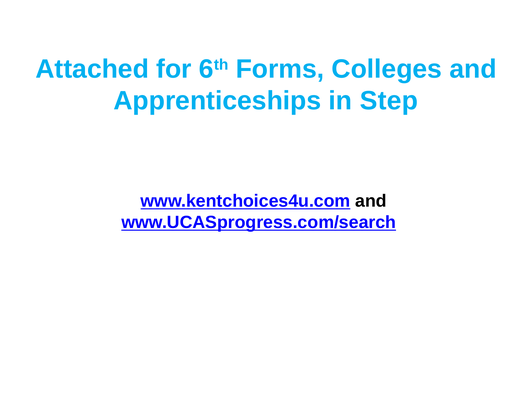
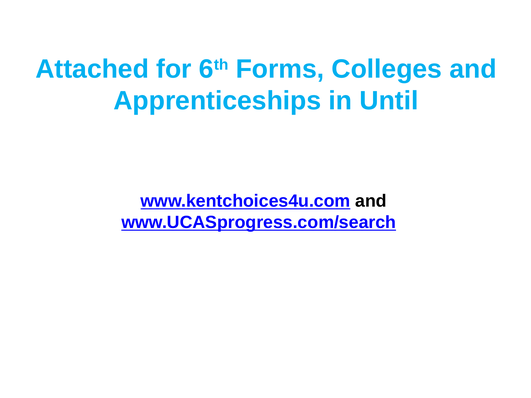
Step: Step -> Until (389, 101)
